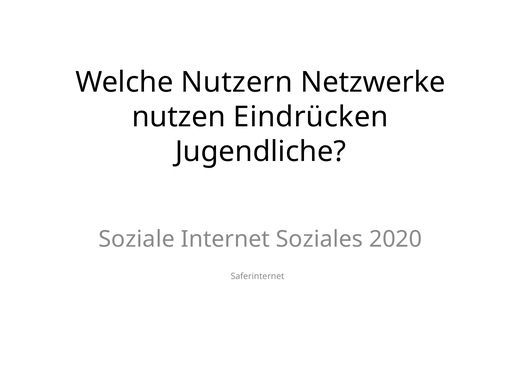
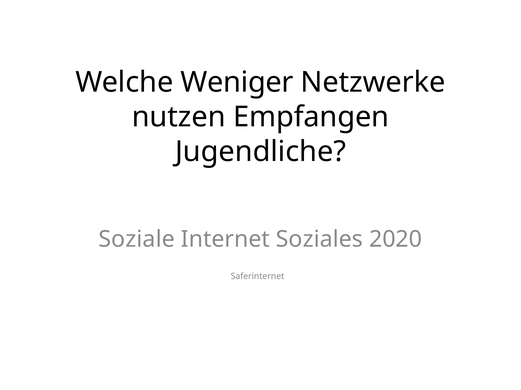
Nutzern: Nutzern -> Weniger (237, 82)
Eindrücken: Eindrücken -> Empfangen (311, 117)
